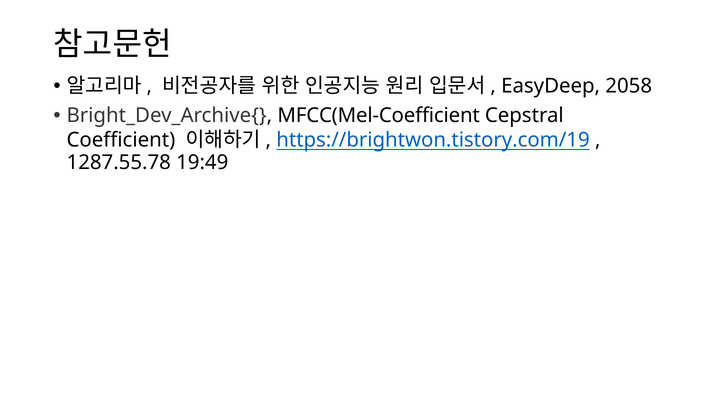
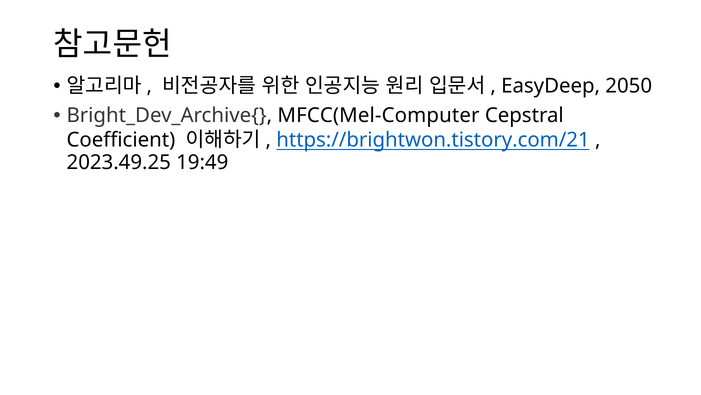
2058: 2058 -> 2050 (629, 86)
MFCC(Mel-Coefficient: MFCC(Mel-Coefficient -> MFCC(Mel-Computer (379, 115)
https://brightwon.tistory.com/19: https://brightwon.tistory.com/19 -> https://brightwon.tistory.com/21 (433, 140)
1287.55.78: 1287.55.78 -> 2023.49.25 (119, 162)
